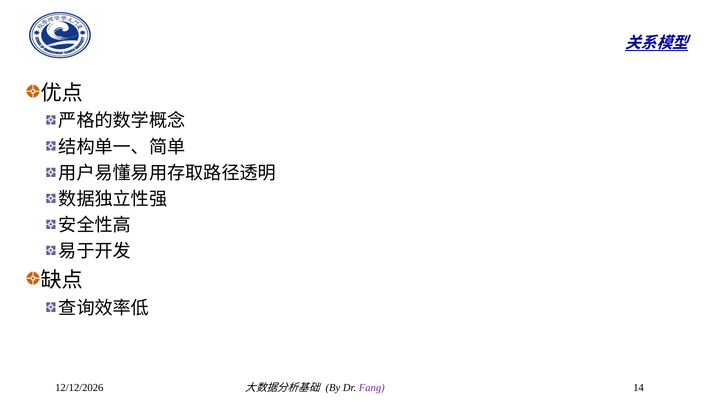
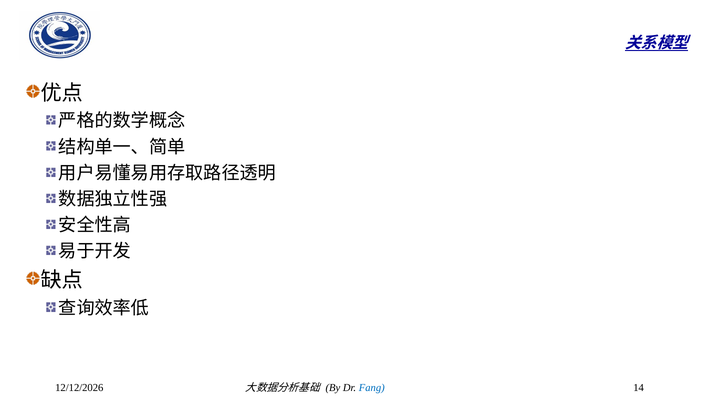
Fang colour: purple -> blue (372, 388)
